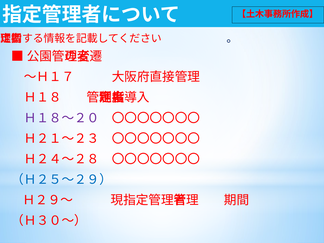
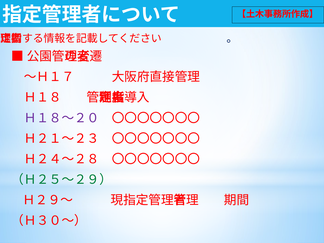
（Ｈ２５～２９） colour: blue -> green (62, 180)
